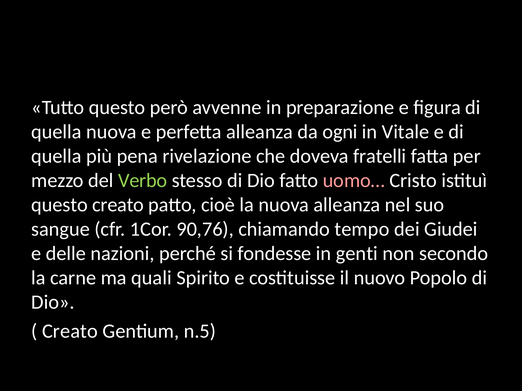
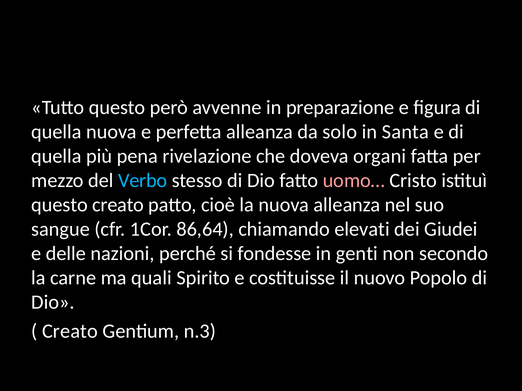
ogni: ogni -> solo (340, 132)
Vitale: Vitale -> Santa (405, 132)
fratelli: fratelli -> organi (380, 156)
Verbo colour: light green -> light blue (143, 181)
90,76: 90,76 -> 86,64 (205, 229)
tempo: tempo -> elevati (362, 229)
n.5: n.5 -> n.3 (200, 332)
